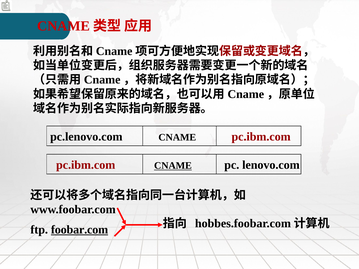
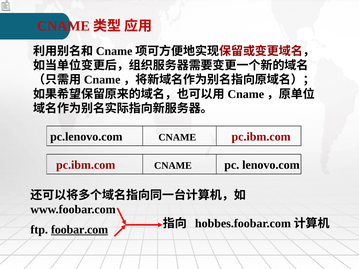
CNAME underline: present -> none (173, 166)
